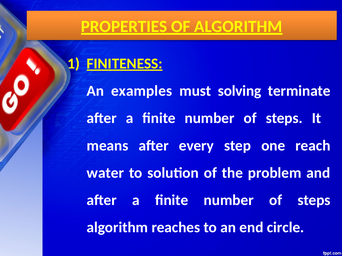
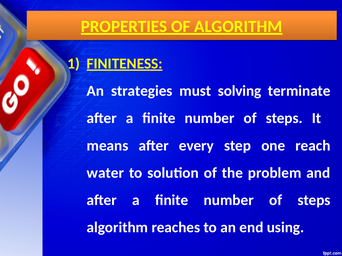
examples: examples -> strategies (142, 91)
circle: circle -> using (286, 228)
